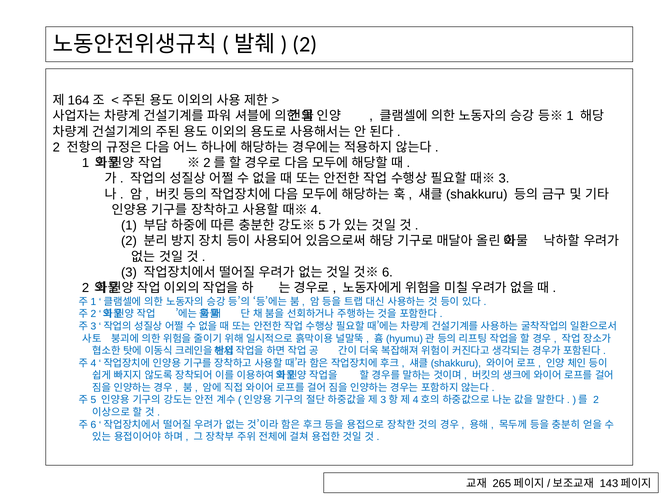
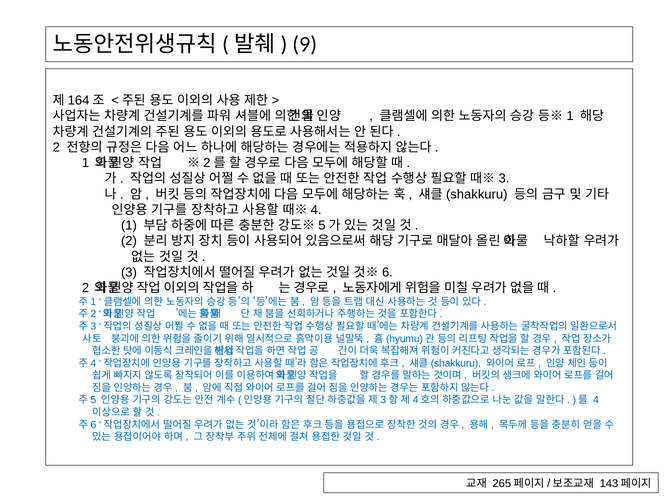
2: 2 -> 9 (305, 44)
2: 2 -> 4 (596, 400)
